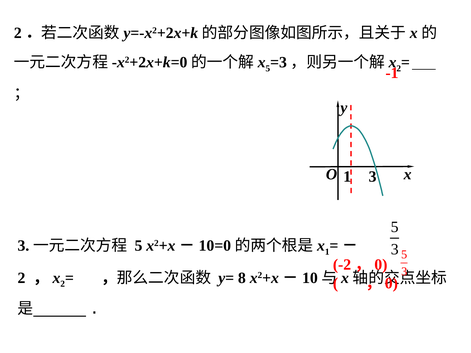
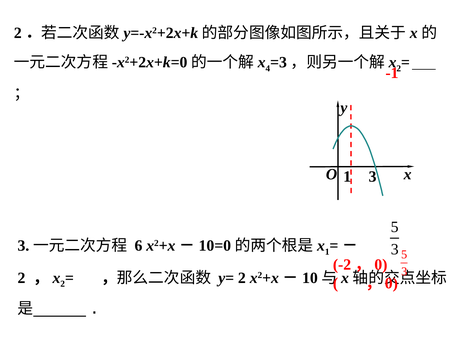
5: 5 -> 4 (268, 69)
5: 5 -> 6 (138, 246)
y= 8: 8 -> 2 (242, 278)
